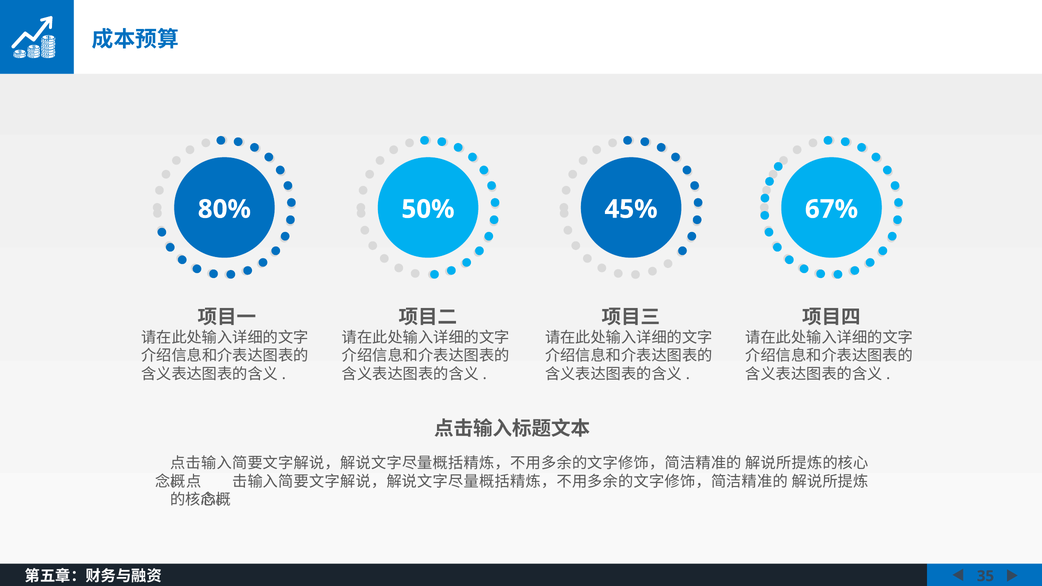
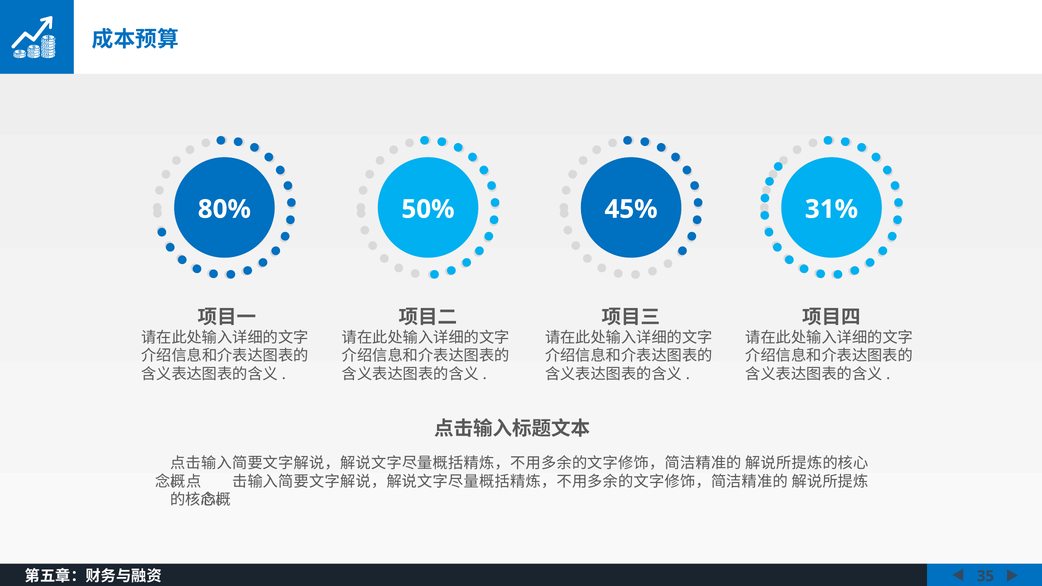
67%: 67% -> 31% (831, 209)
